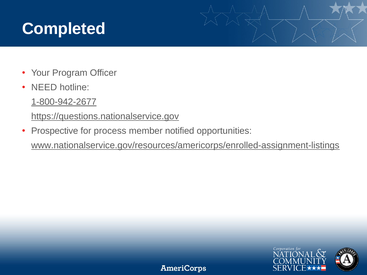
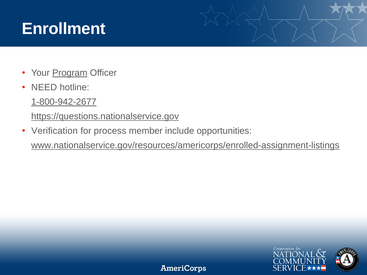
Completed: Completed -> Enrollment (64, 29)
Program underline: none -> present (70, 73)
Prospective: Prospective -> Verification (55, 131)
notified: notified -> include (180, 131)
